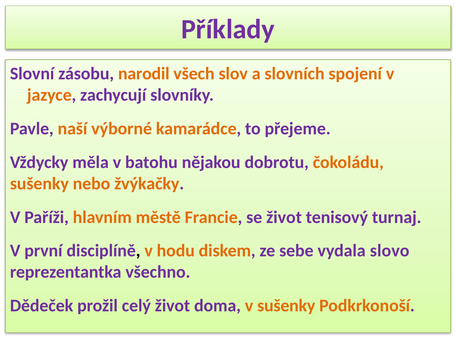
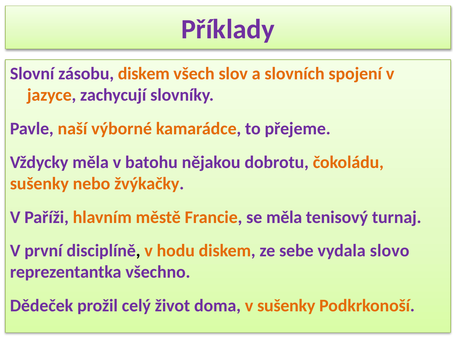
zásobu narodil: narodil -> diskem (144, 74)
se život: život -> měla (284, 217)
